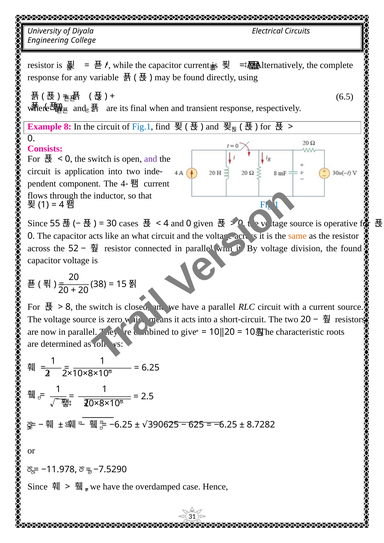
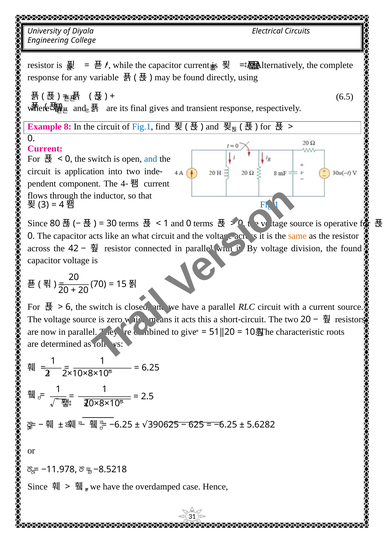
when: when -> gives (159, 108)
Consists: Consists -> Current (45, 149)
and colour: purple -> blue (151, 159)
1: 1 -> 3 (43, 205)
55: 55 -> 80 (55, 223)
30 cases: cases -> terms (129, 223)
4: 4 -> 1 (166, 223)
0 given: given -> terms (203, 223)
52: 52 -> 42 (73, 248)
38: 38 -> 70 (98, 284)
8: 8 -> 6 (68, 307)
acts into: into -> this (205, 319)
10‖20: 10‖20 -> 51‖20 (222, 332)
8.7282: 8.7282 -> 5.6282 (261, 425)
−7.5290: −7.5290 -> −8.5218 (110, 469)
